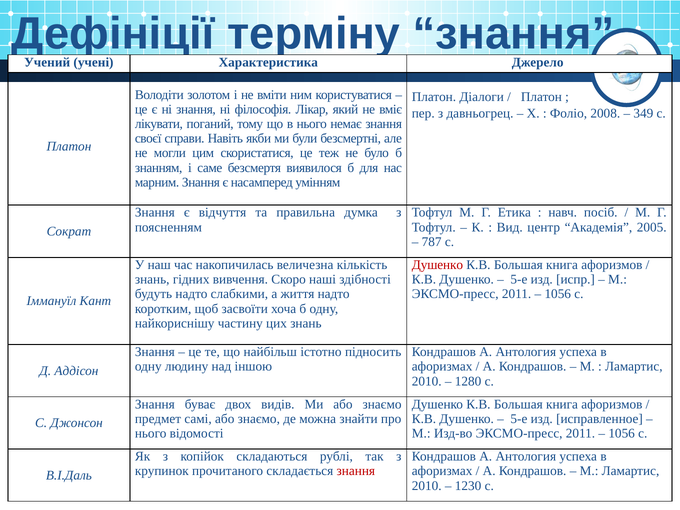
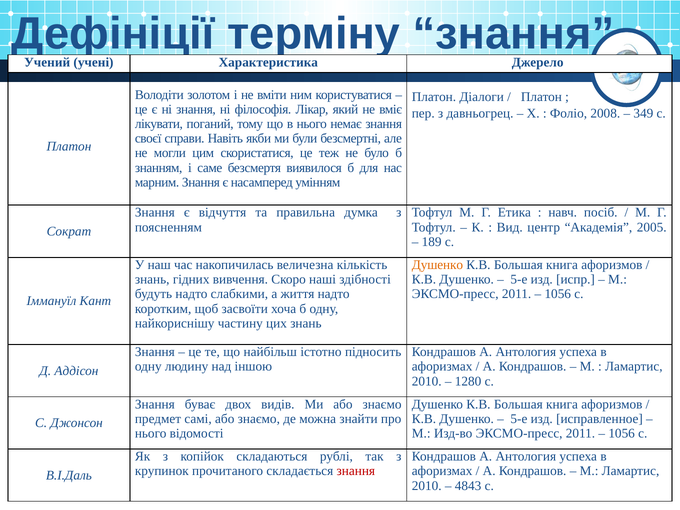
787: 787 -> 189 (432, 242)
Душенко colour: red -> orange (437, 265)
1230: 1230 -> 4843 (468, 486)
